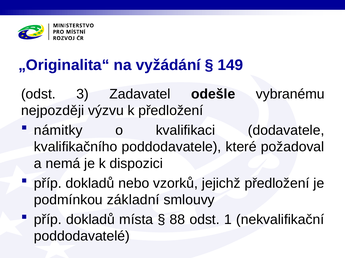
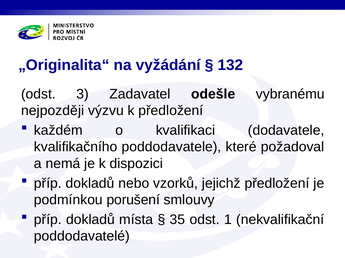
149: 149 -> 132 (230, 65)
námitky: námitky -> každém (58, 131)
základní: základní -> porušení (133, 200)
88: 88 -> 35 (177, 220)
